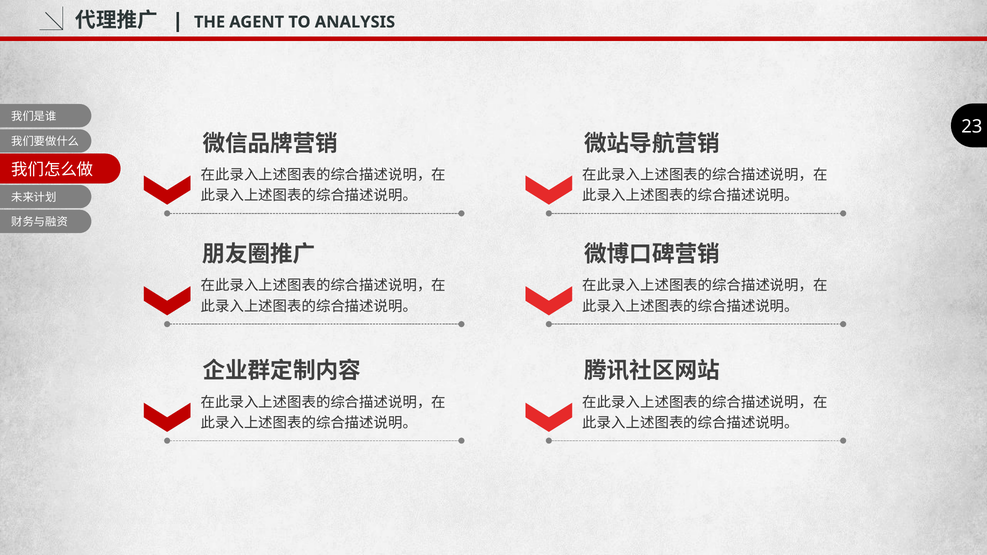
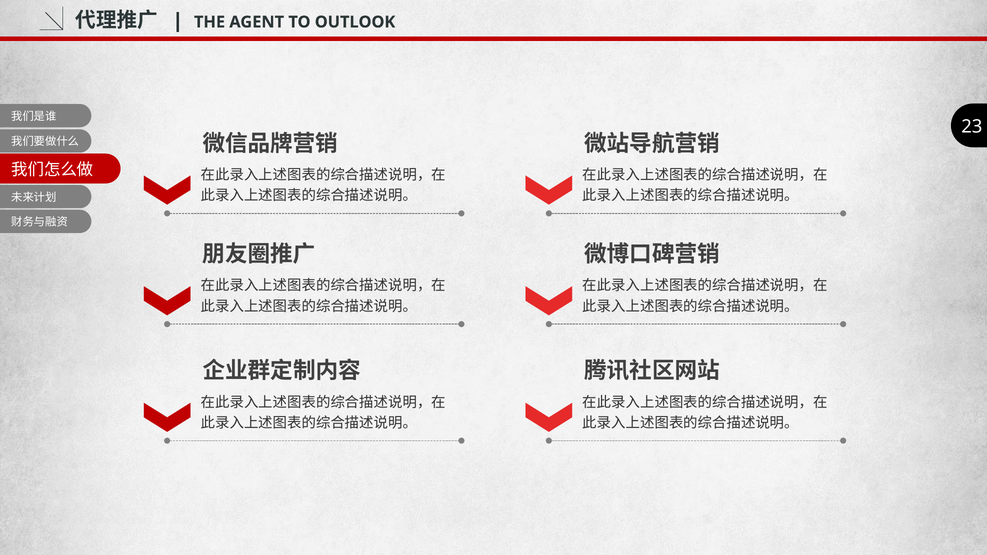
ANALYSIS: ANALYSIS -> OUTLOOK (355, 22)
